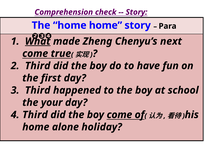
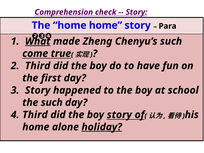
Chenyu’s next: next -> such (171, 41)
Third: Third -> Story (38, 90)
the your: your -> such (52, 102)
boy come: come -> story (119, 115)
holiday underline: none -> present (102, 127)
